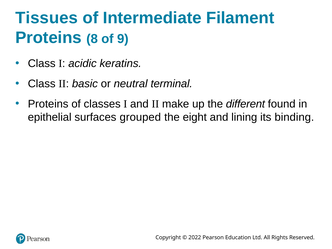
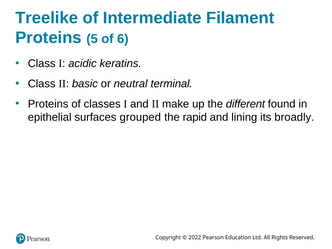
Tissues: Tissues -> Treelike (47, 18)
8: 8 -> 5 (92, 39)
9: 9 -> 6 (123, 39)
eight: eight -> rapid (195, 117)
binding: binding -> broadly (294, 117)
